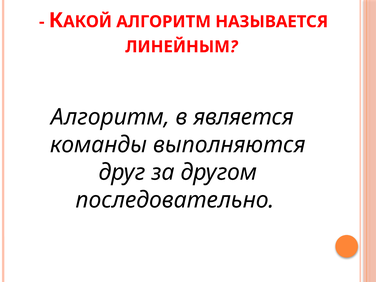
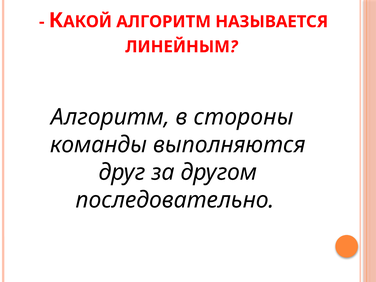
является: является -> стороны (243, 117)
